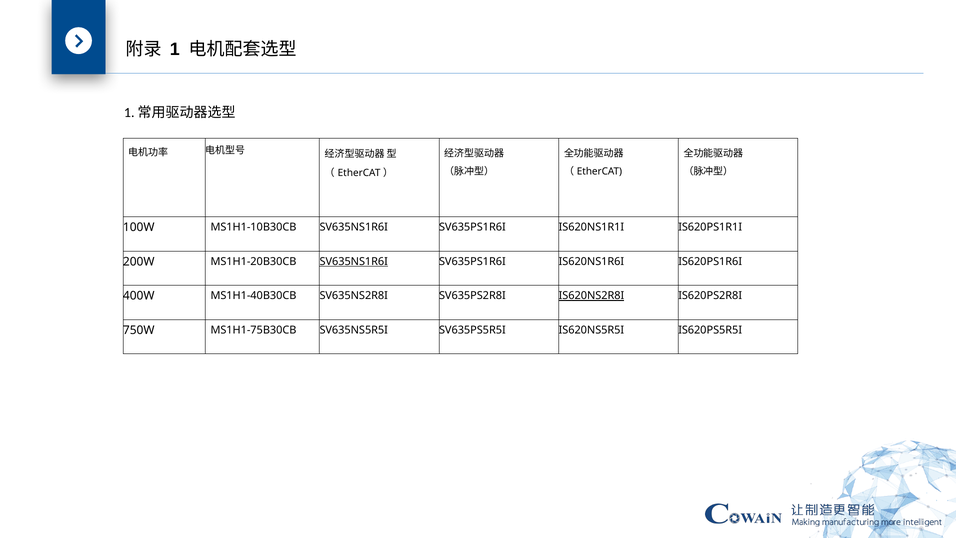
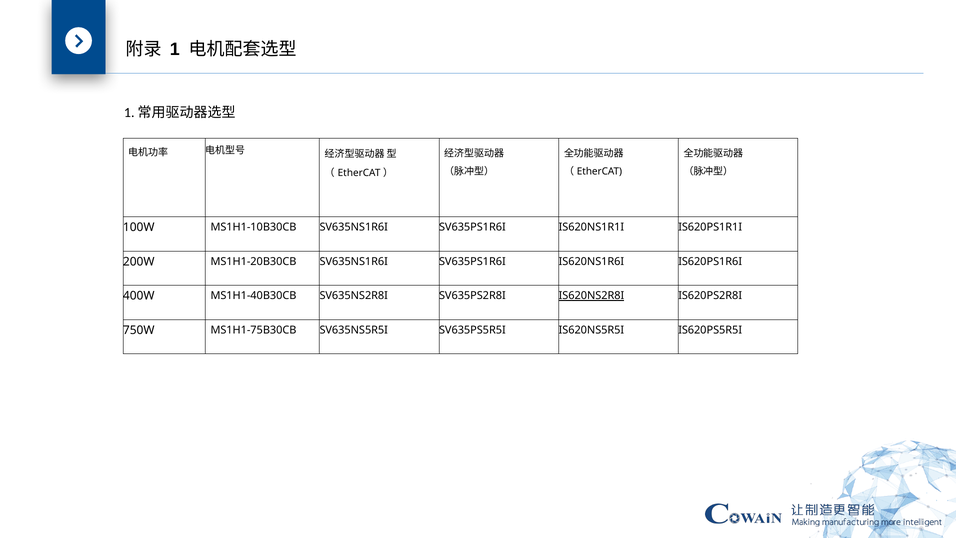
SV635NS1R6I underline: present -> none (354, 261)
